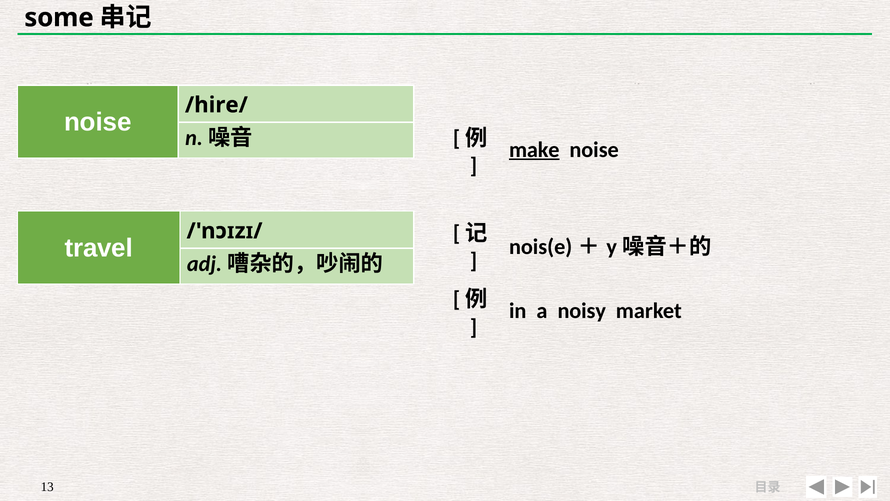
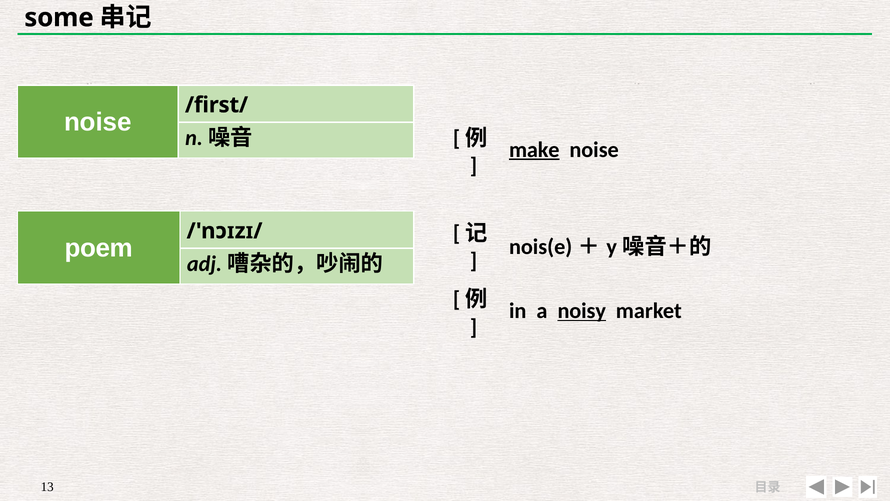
/hire/: /hire/ -> /first/ (217, 105)
travel: travel -> poem (99, 248)
noisy underline: none -> present (582, 311)
